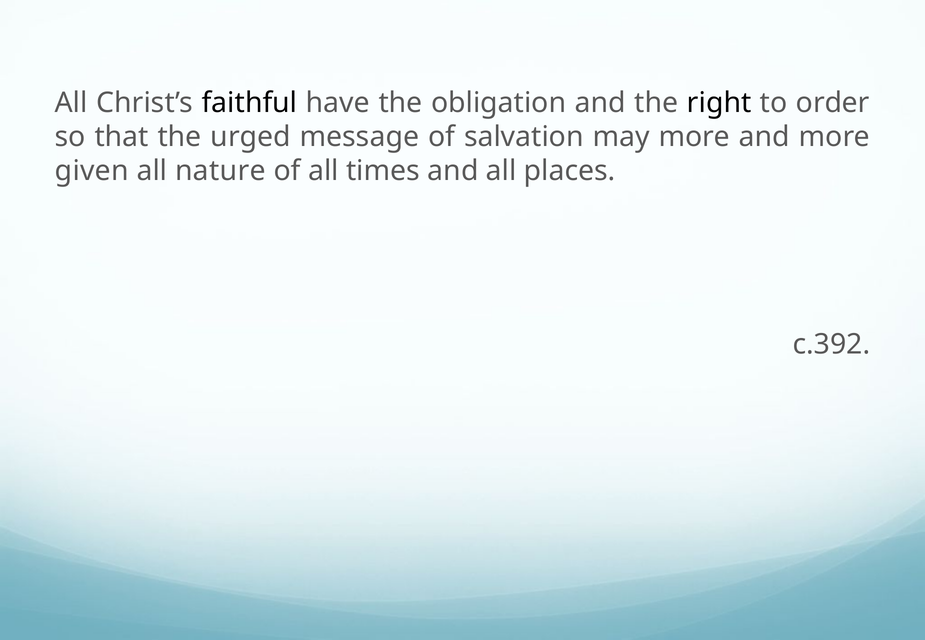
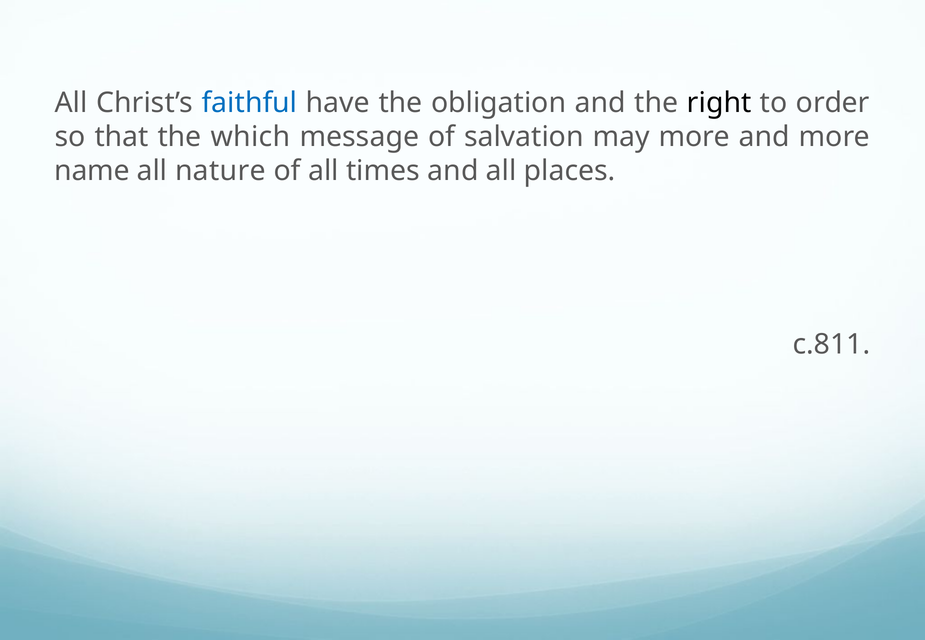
faithful colour: black -> blue (249, 103)
urged: urged -> which (250, 137)
given: given -> name (92, 171)
c.392: c.392 -> c.811 (831, 345)
